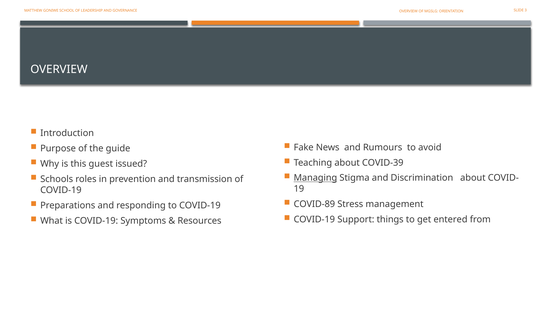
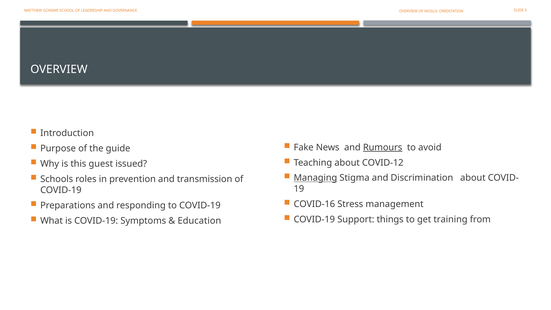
Rumours underline: none -> present (383, 147)
COVID-39: COVID-39 -> COVID-12 (383, 163)
COVID-89: COVID-89 -> COVID-16 (314, 204)
entered: entered -> training (451, 219)
Resources: Resources -> Education (199, 221)
